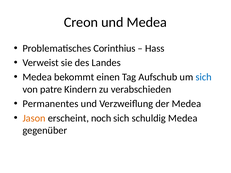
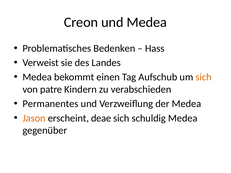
Corinthius: Corinthius -> Bedenken (114, 48)
sich colour: blue -> orange (204, 77)
noch: noch -> deae (101, 118)
